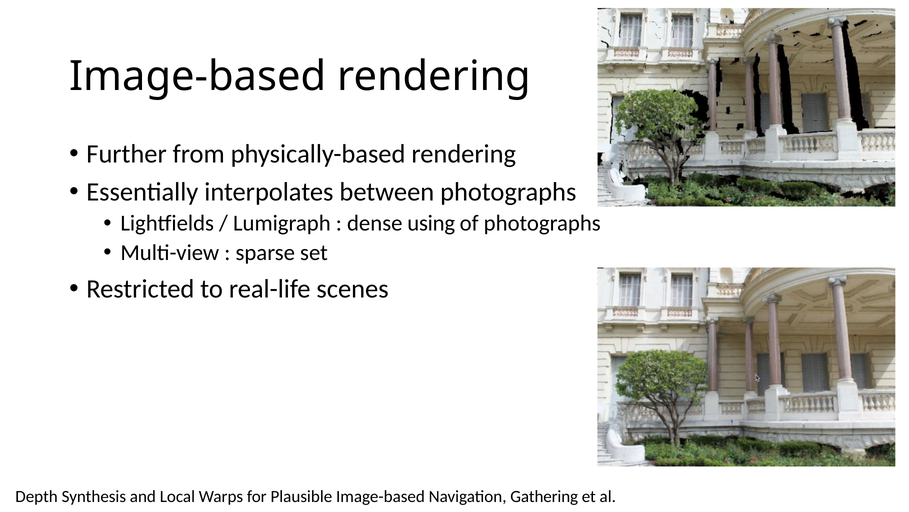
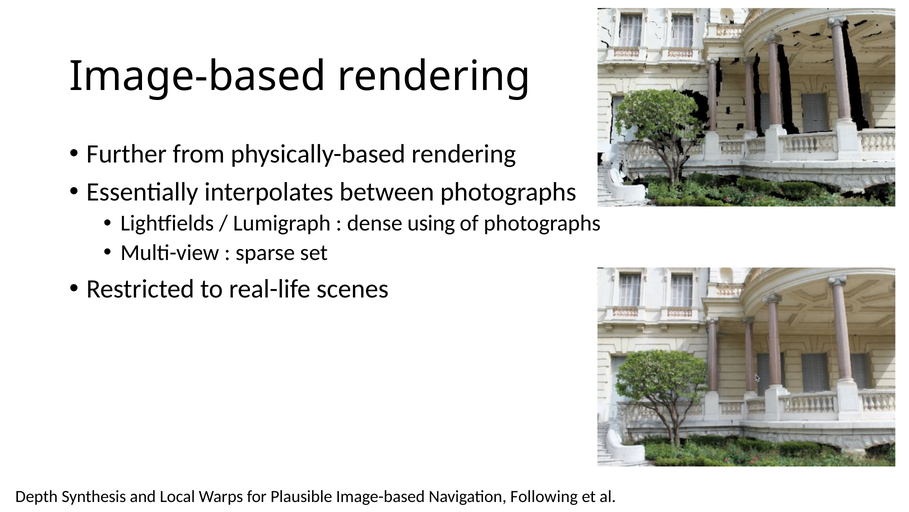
Gathering: Gathering -> Following (544, 496)
